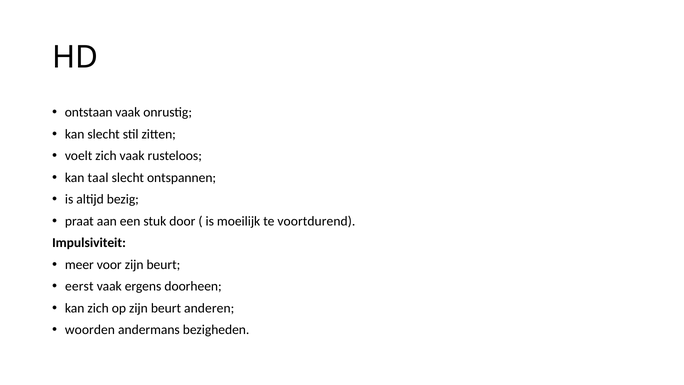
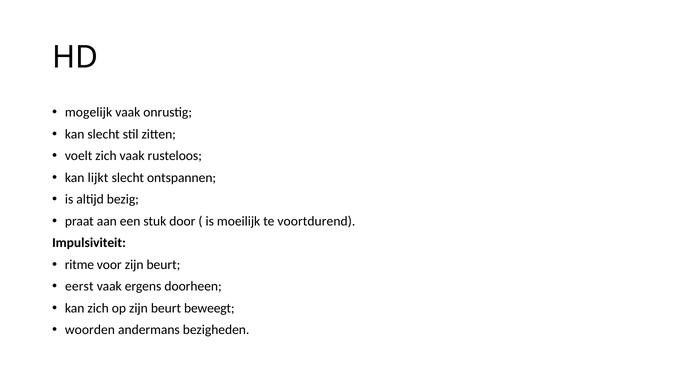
ontstaan: ontstaan -> mogelijk (89, 112)
taal: taal -> lijkt (98, 177)
meer: meer -> ritme (79, 264)
anderen: anderen -> beweegt (209, 308)
